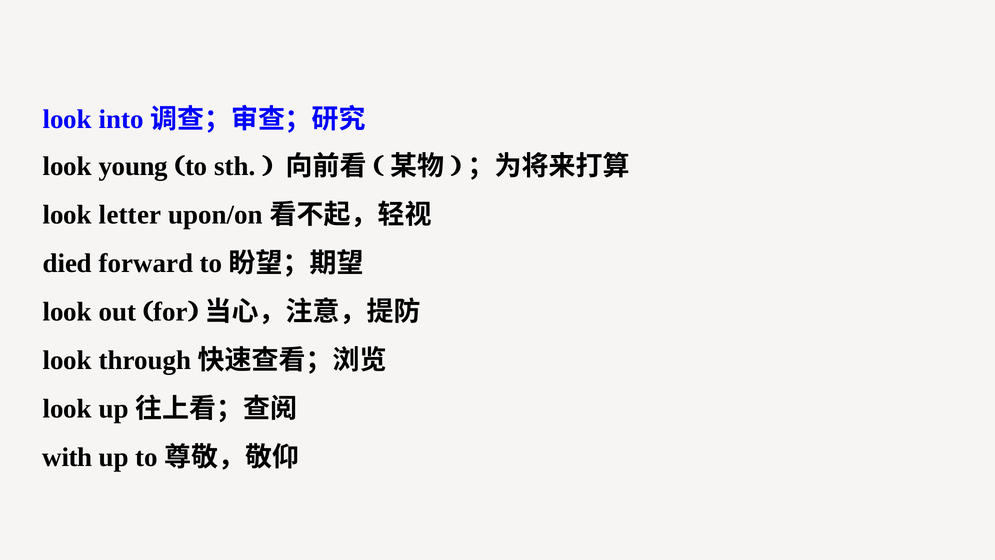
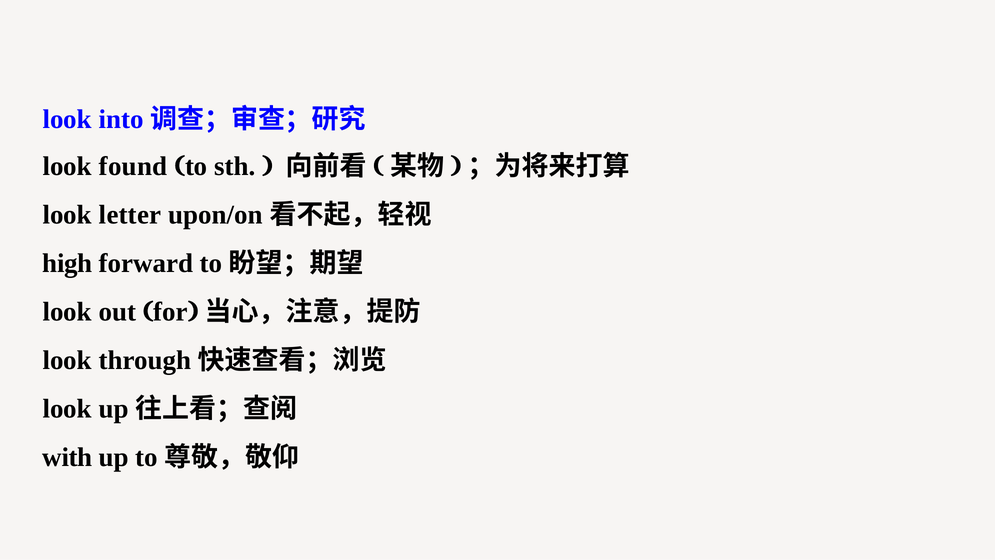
young: young -> found (133, 166)
died: died -> high (67, 263)
